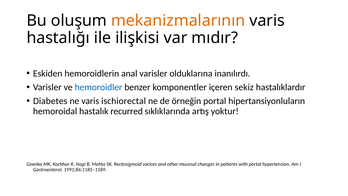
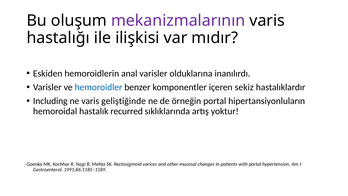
mekanizmalarının colour: orange -> purple (178, 21)
Diabetes: Diabetes -> Including (50, 101)
ischiorectal: ischiorectal -> geliştiğinde (124, 101)
